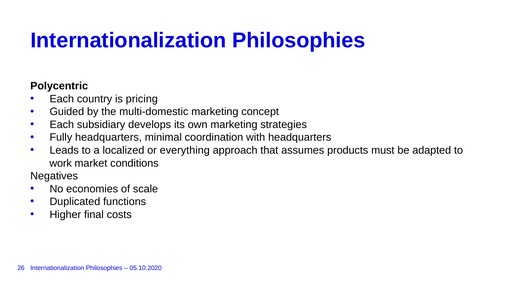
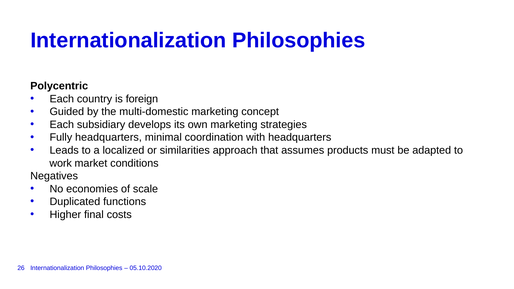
pricing: pricing -> foreign (142, 99)
everything: everything -> similarities (185, 150)
